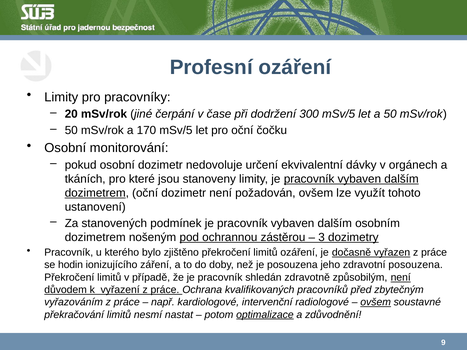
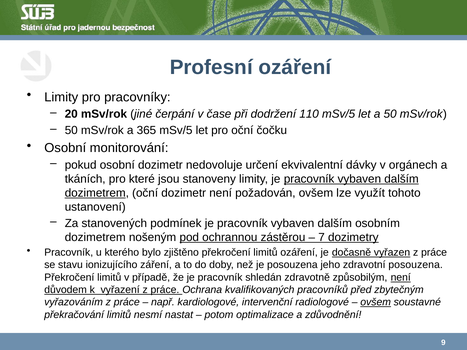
300: 300 -> 110 (309, 114)
170: 170 -> 365 (146, 131)
3: 3 -> 7 (322, 237)
hodin: hodin -> stavu (70, 265)
optimalizace underline: present -> none (265, 315)
